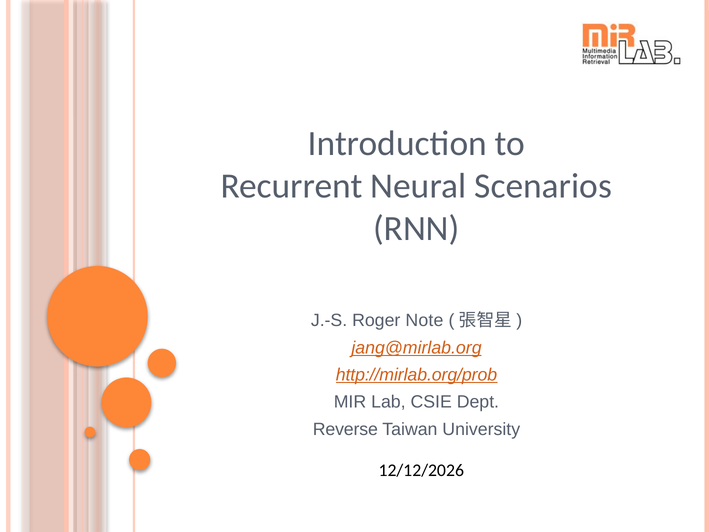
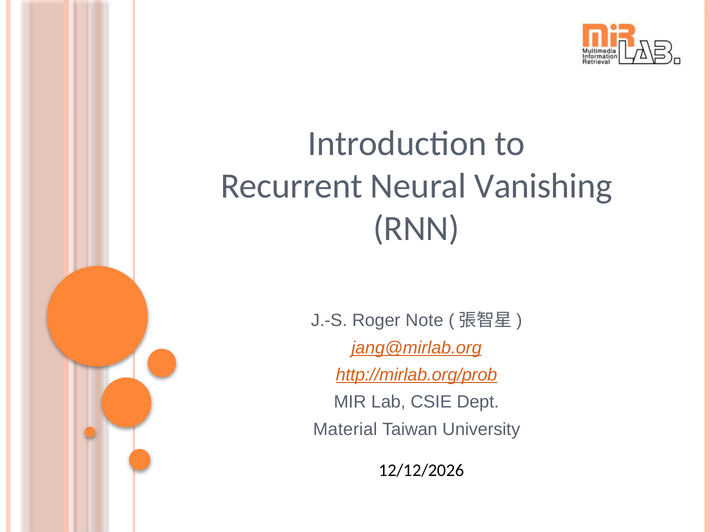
Scenarios: Scenarios -> Vanishing (543, 186)
Reverse: Reverse -> Material (345, 429)
